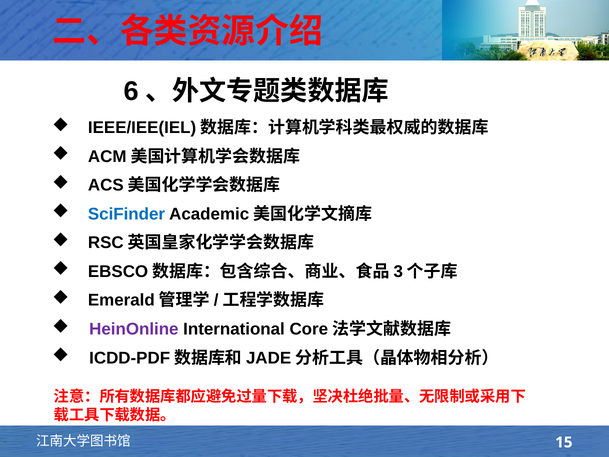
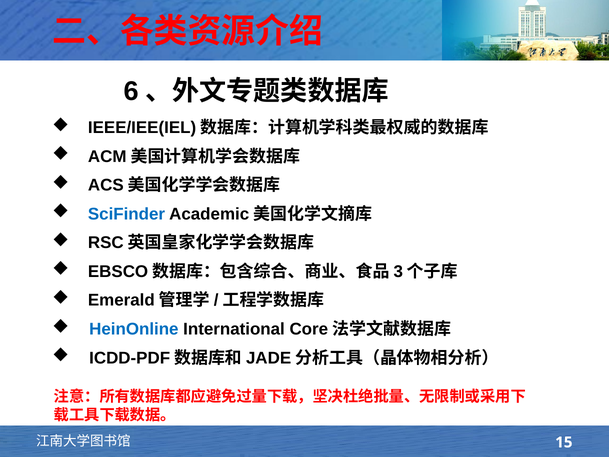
HeinOnline colour: purple -> blue (134, 329)
